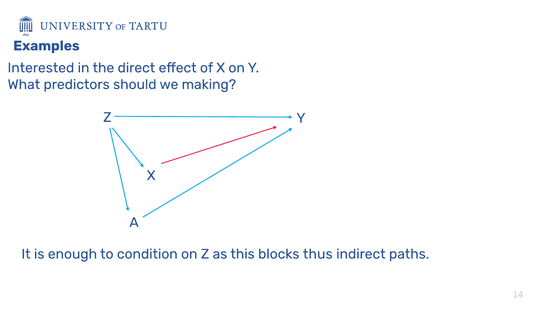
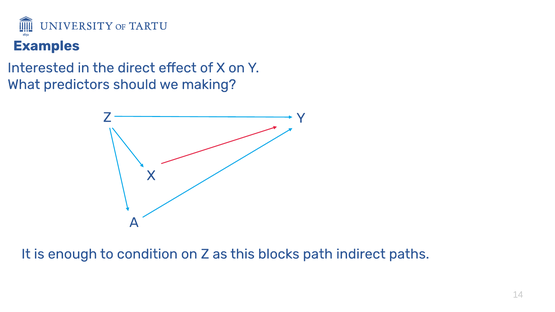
thus: thus -> path (318, 254)
